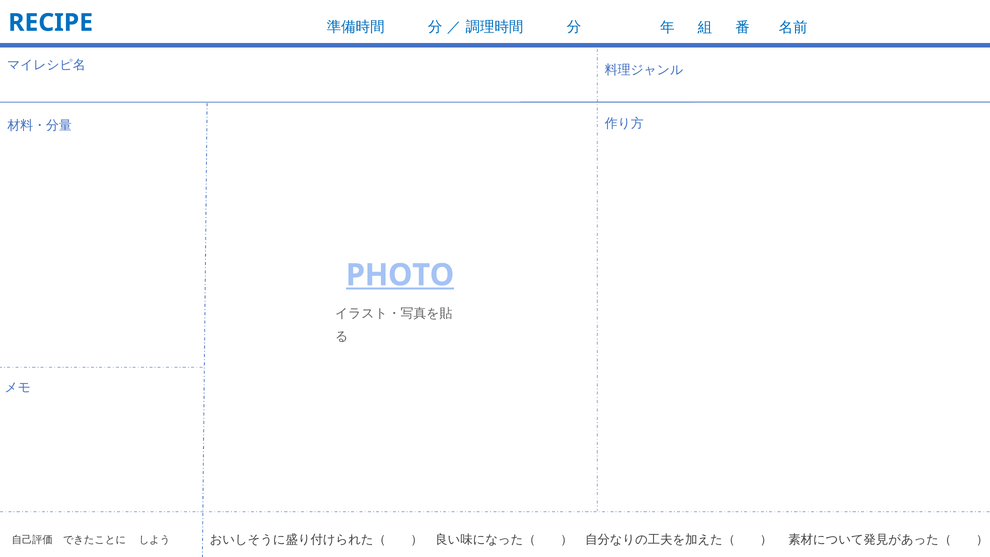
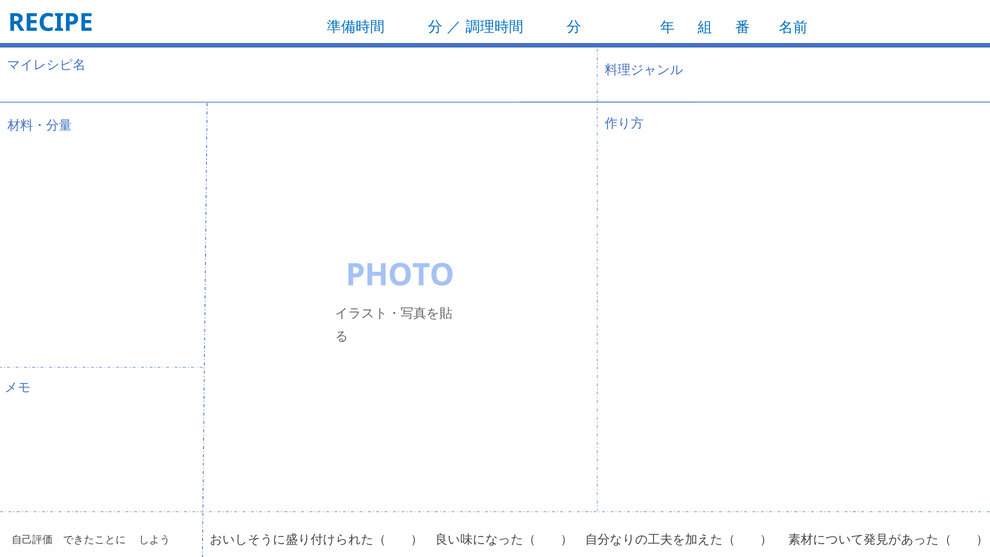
PHOTO underline: present -> none (400, 275)
